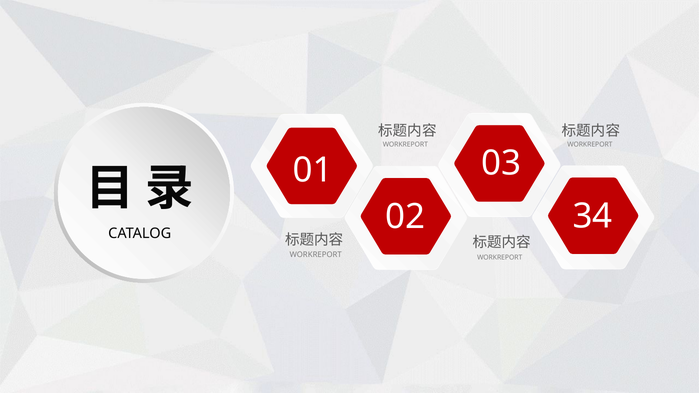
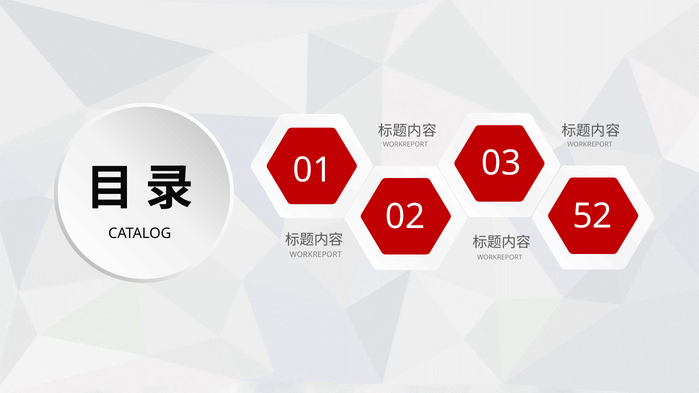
34: 34 -> 52 (592, 216)
